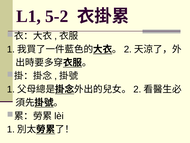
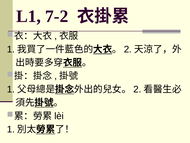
5-2: 5-2 -> 7-2 (57, 16)
